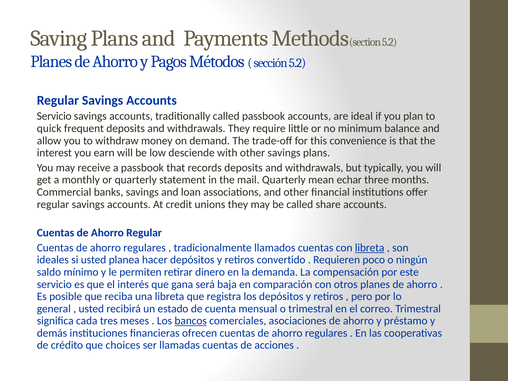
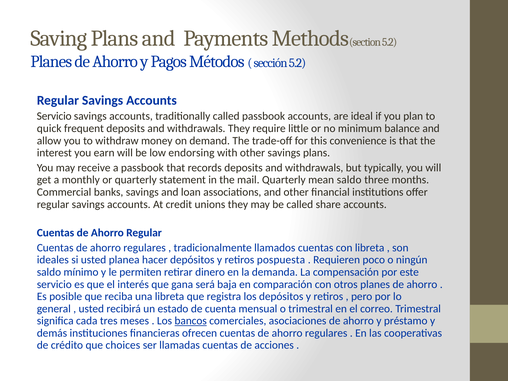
desciende: desciende -> endorsing (191, 153)
mean echar: echar -> saldo (349, 180)
libreta underline: present -> none (370, 248)
convertido: convertido -> pospuesta (281, 260)
